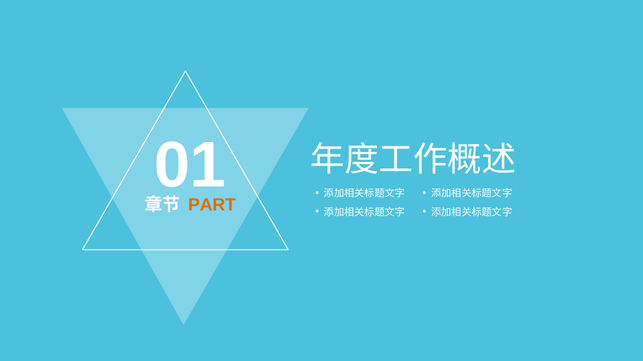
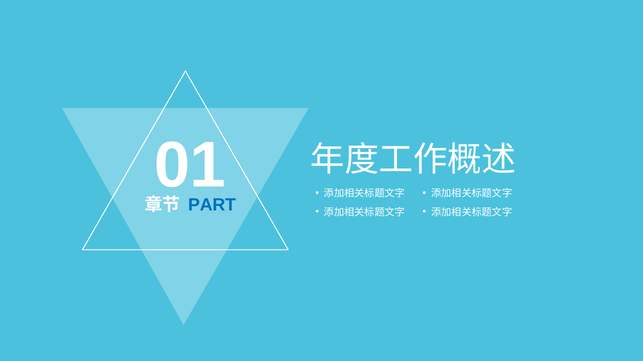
PART colour: orange -> blue (212, 205)
